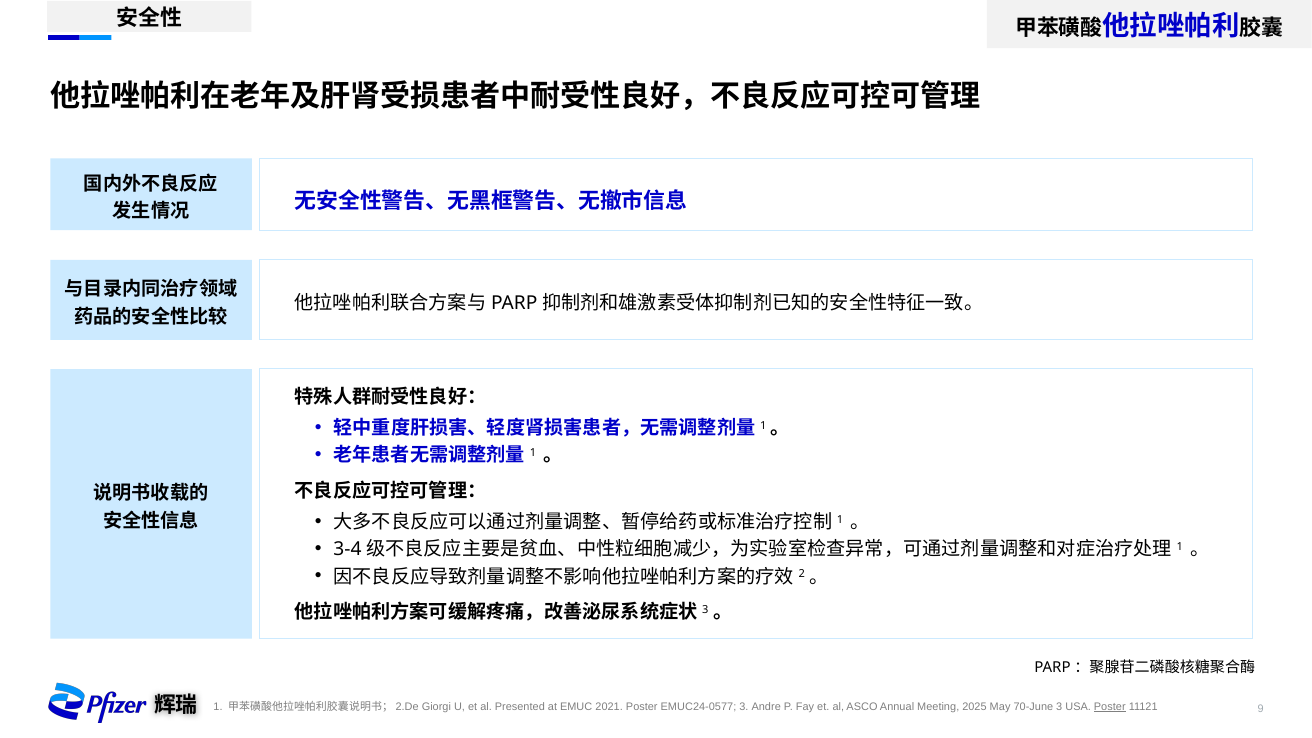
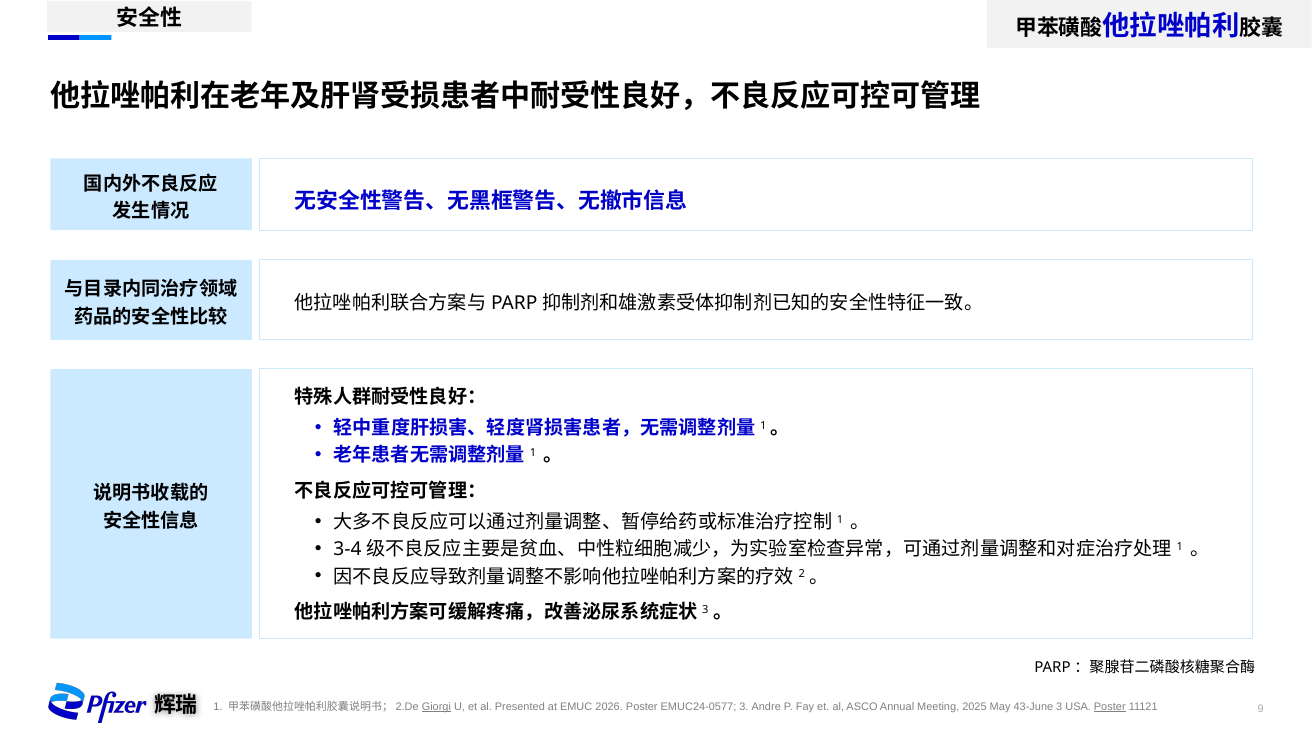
Giorgi underline: none -> present (436, 706)
2021: 2021 -> 2026 (609, 706)
70-June: 70-June -> 43-June (1033, 706)
